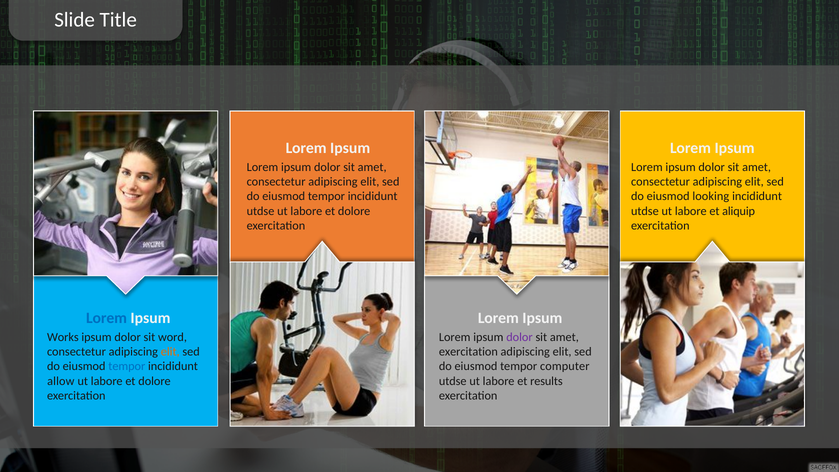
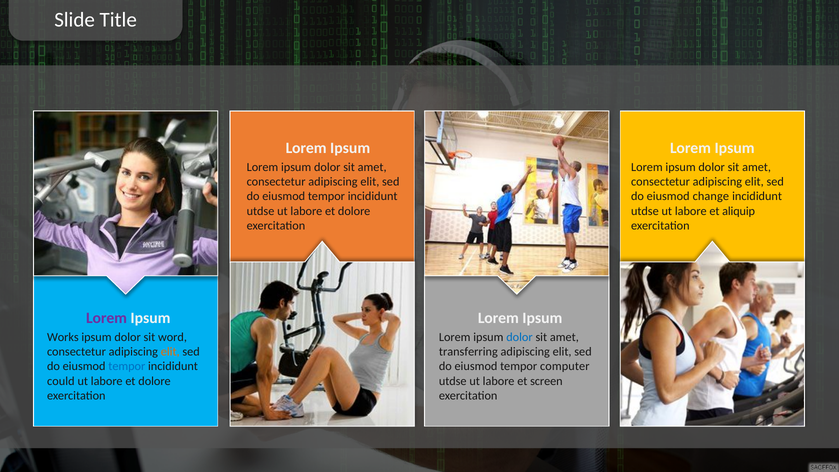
looking: looking -> change (711, 196)
Lorem colour: blue -> purple (107, 318)
dolor colour: purple -> blue (519, 337)
exercitation: exercitation -> transferring (468, 352)
allow: allow -> could (61, 381)
results: results -> screen (546, 381)
